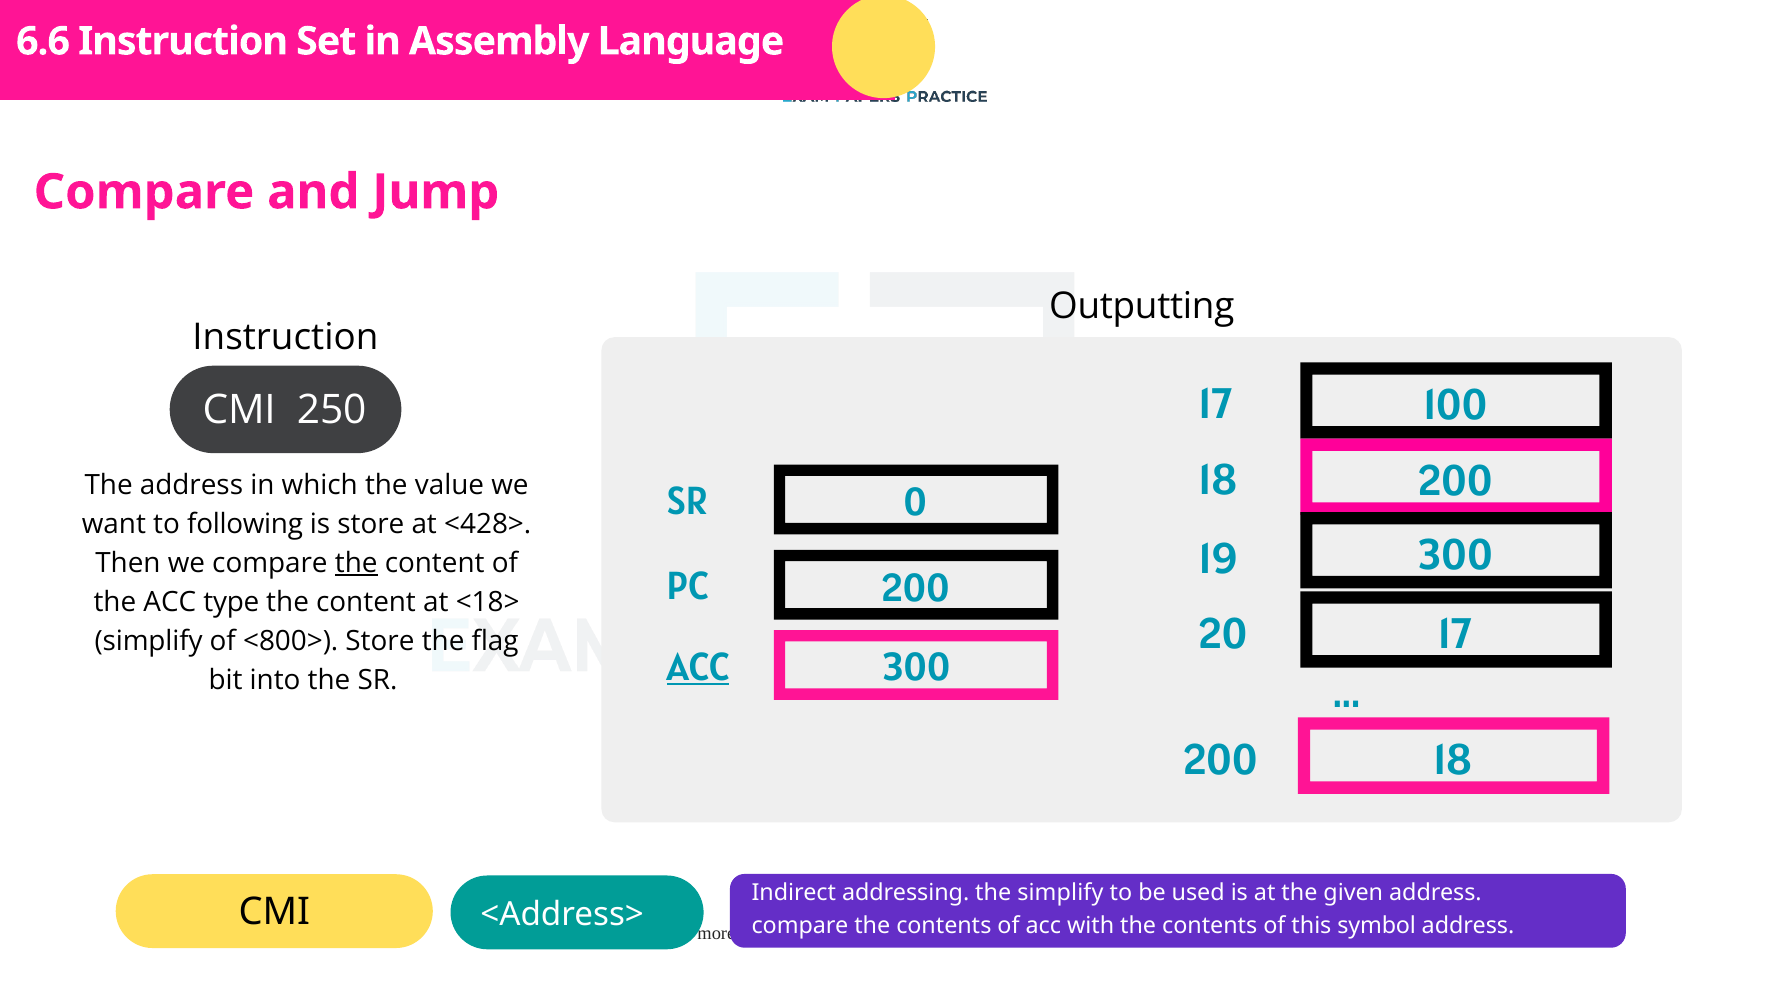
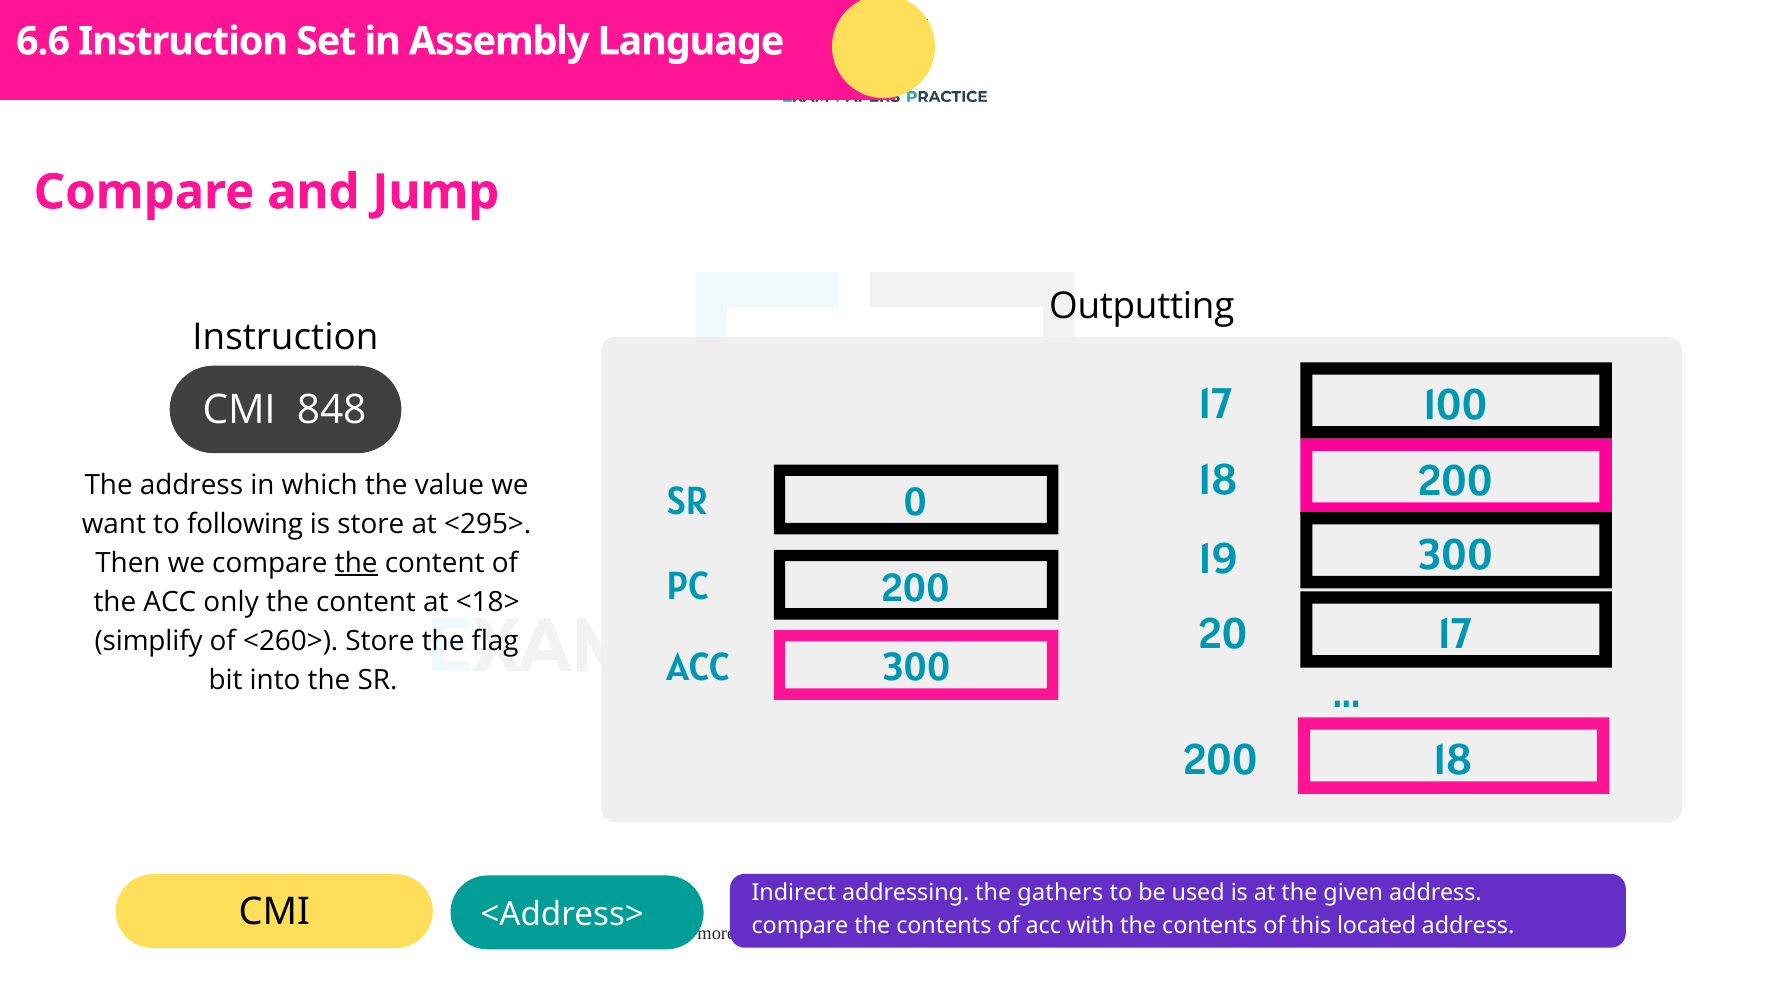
250: 250 -> 848 (332, 410)
<428>: <428> -> <295> (488, 524)
type: type -> only (231, 602)
<800>: <800> -> <260> (291, 641)
ACC underline: present -> none (698, 667)
the simplify: simplify -> gathers (1060, 893)
symbol: symbol -> located (1377, 925)
